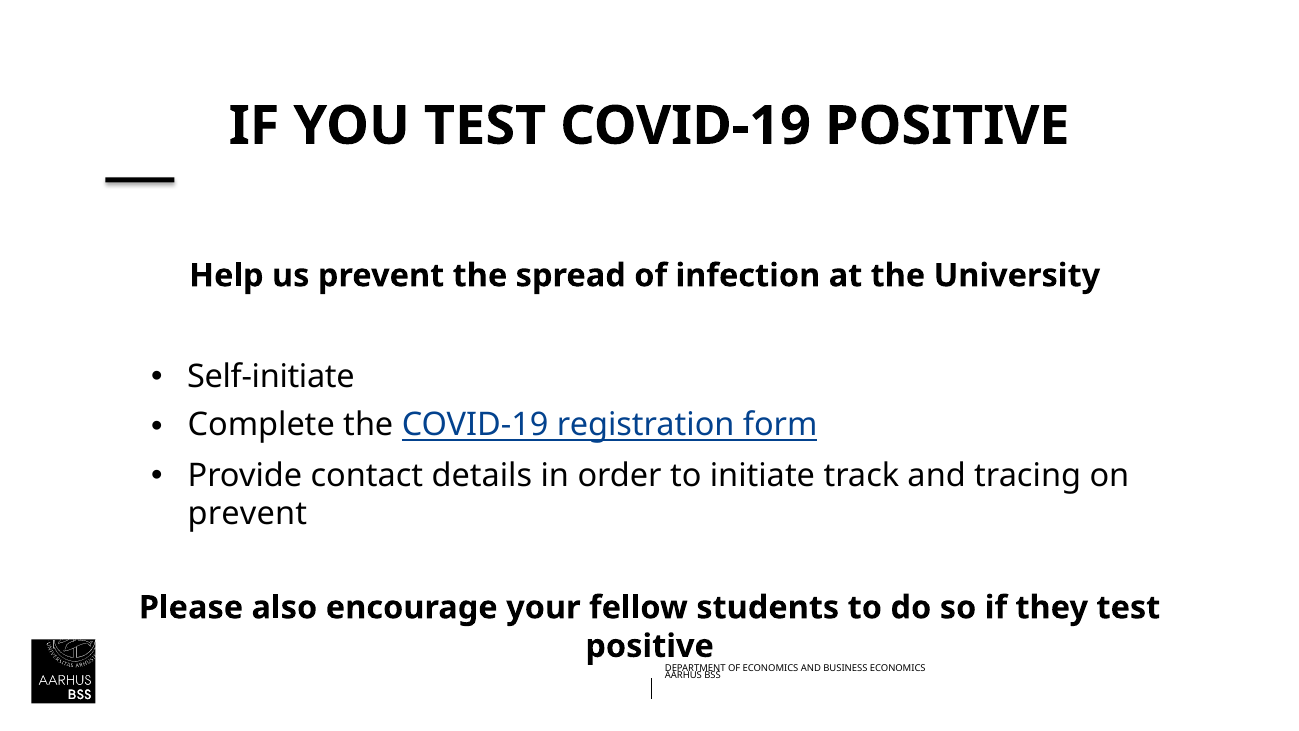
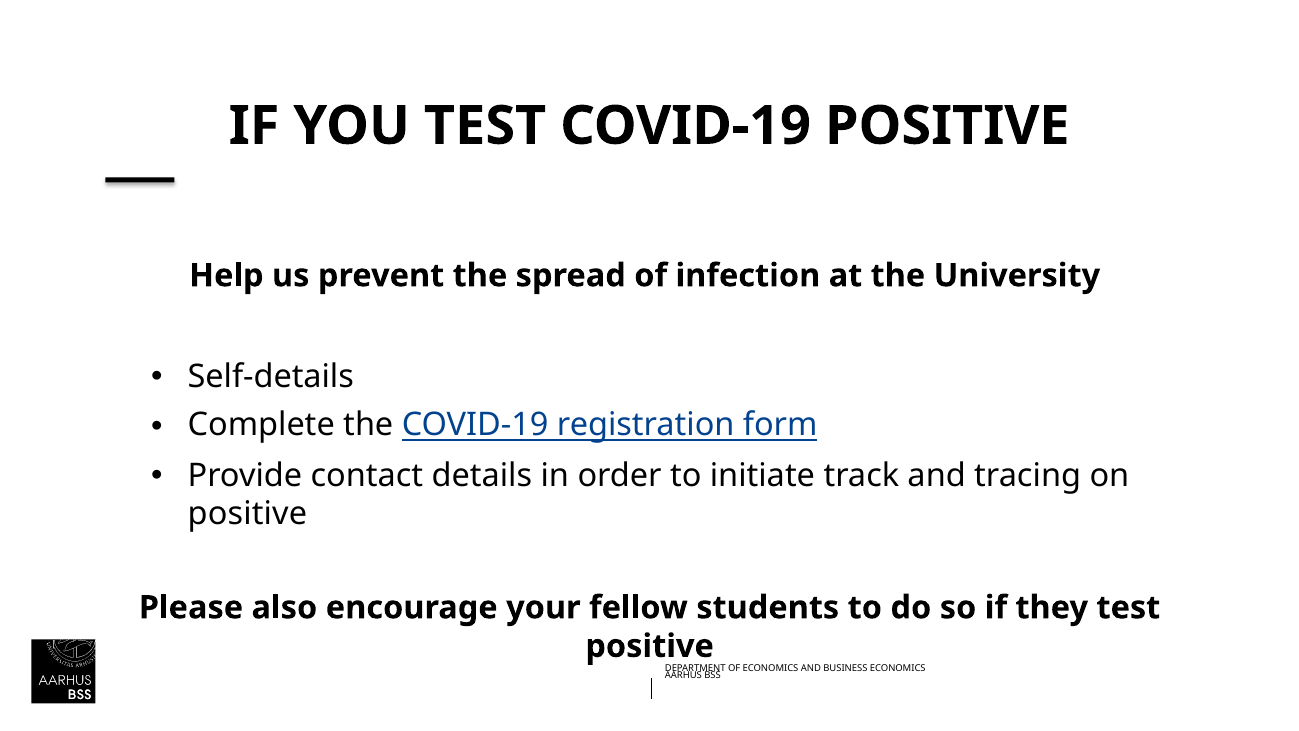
Self-initiate: Self-initiate -> Self-details (271, 377)
prevent: prevent -> positive (247, 514)
